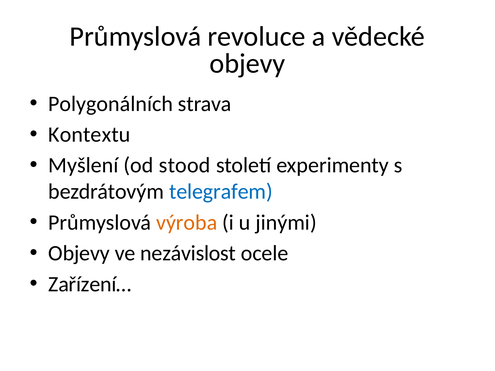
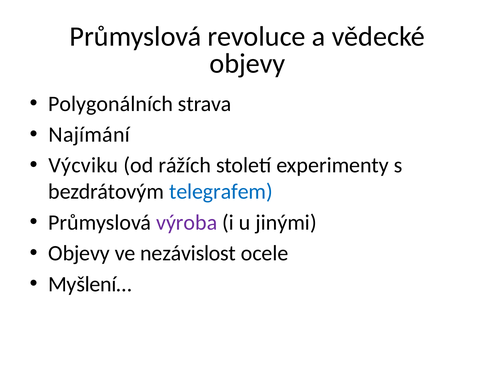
Kontextu: Kontextu -> Najímání (89, 135)
Myšlení: Myšlení -> Výcviku (83, 165)
stood: stood -> rážích (185, 165)
výroba colour: orange -> purple (187, 223)
Zařízení…: Zařízení… -> Myšlení… (90, 284)
